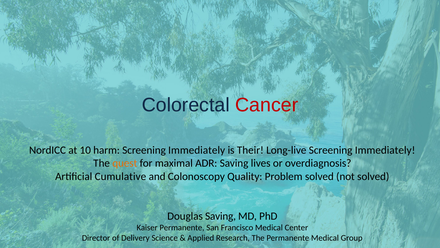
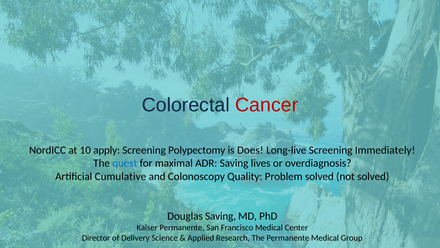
harm: harm -> apply (107, 150)
Immediately: Immediately -> Polypectomy (197, 150)
Their: Their -> Does (250, 150)
quest colour: orange -> blue (125, 163)
